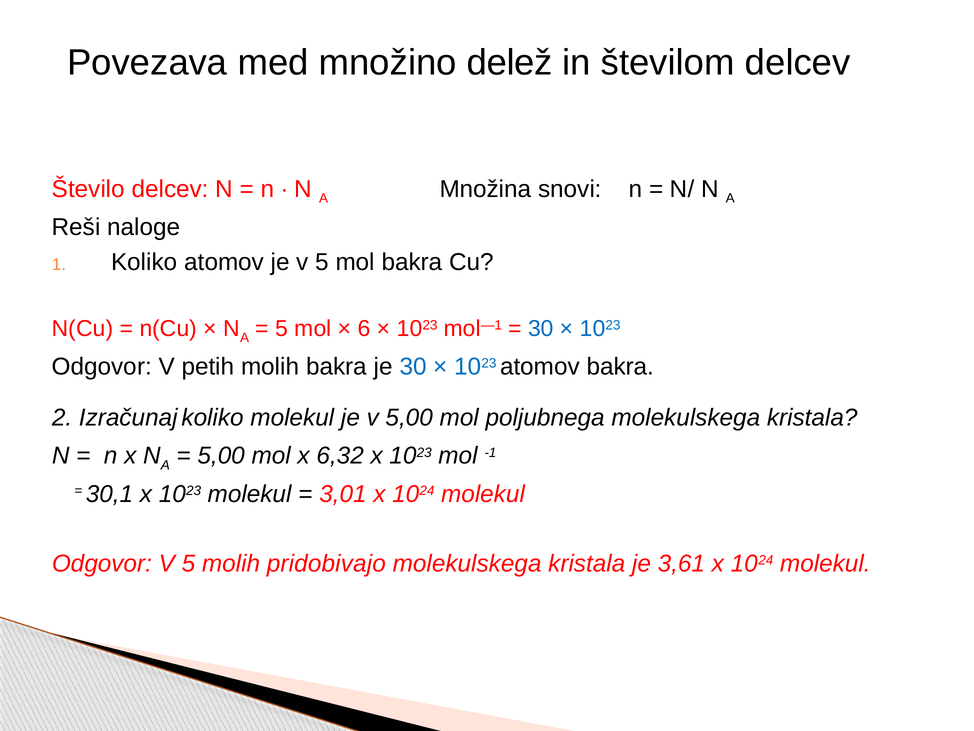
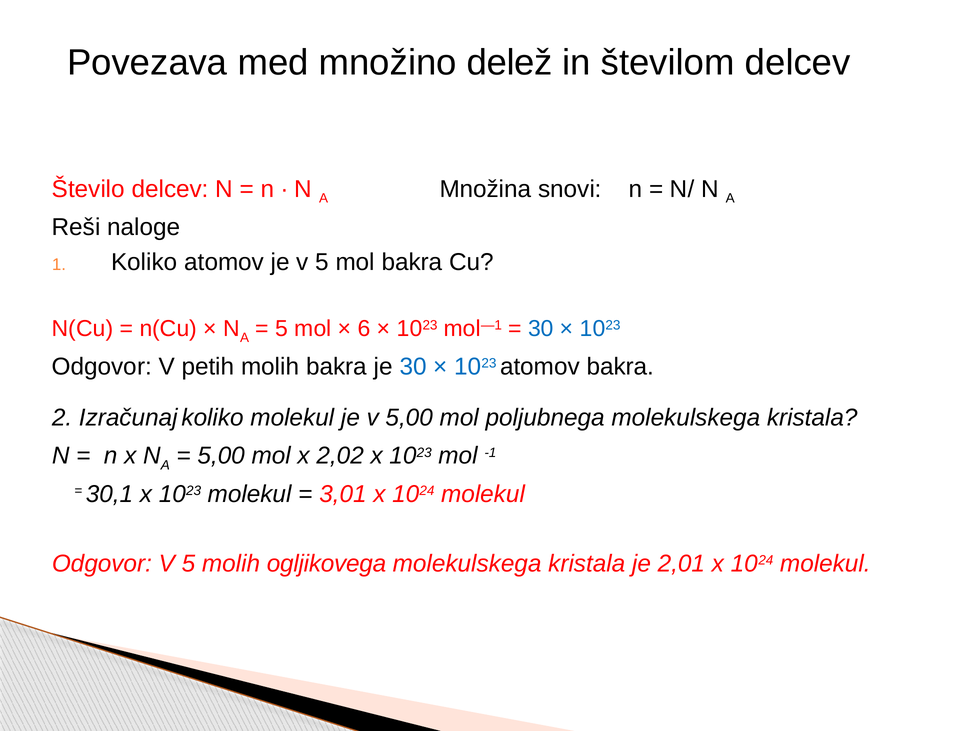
6,32: 6,32 -> 2,02 (340, 456)
pridobivajo: pridobivajo -> ogljikovega (327, 563)
3,61: 3,61 -> 2,01 (681, 563)
